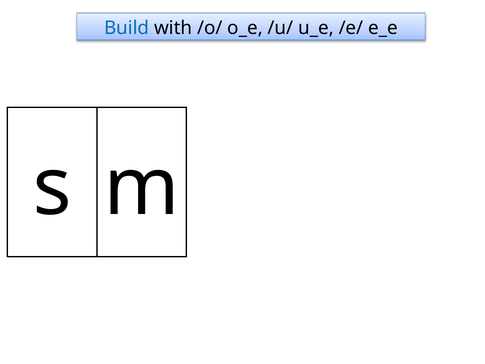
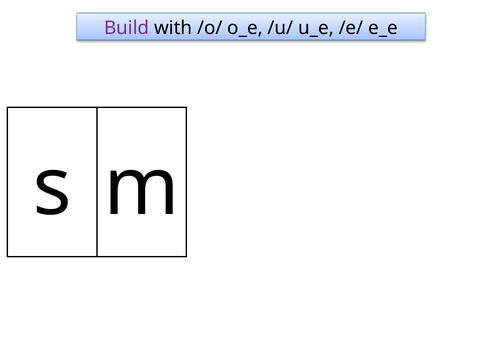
Build colour: blue -> purple (127, 28)
